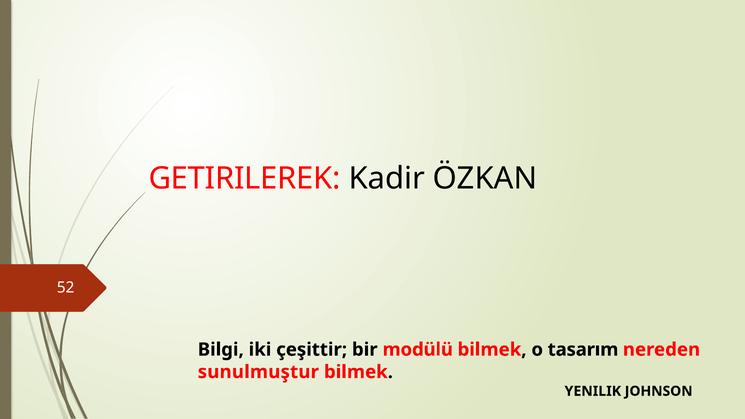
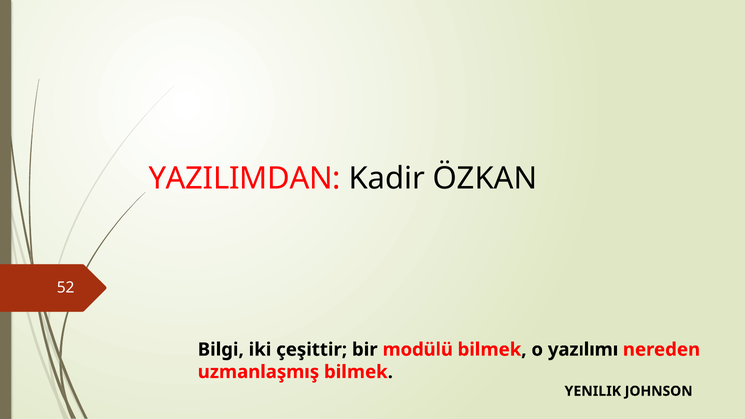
GETIRILEREK: GETIRILEREK -> YAZILIMDAN (245, 178)
tasarım: tasarım -> yazılımı (583, 350)
sunulmuştur: sunulmuştur -> uzmanlaşmış (258, 372)
